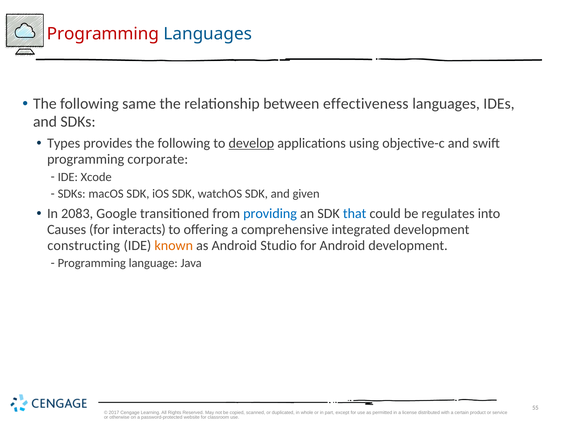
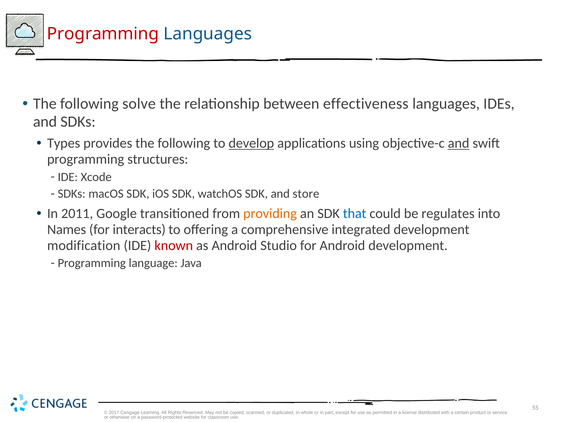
same: same -> solve (139, 104)
and underline: none -> present (459, 143)
corporate: corporate -> structures (158, 159)
given: given -> store (306, 194)
2083: 2083 -> 2011 (77, 214)
providing colour: blue -> orange (270, 214)
Causes: Causes -> Names (67, 230)
constructing: constructing -> modification (84, 246)
known colour: orange -> red (174, 246)
